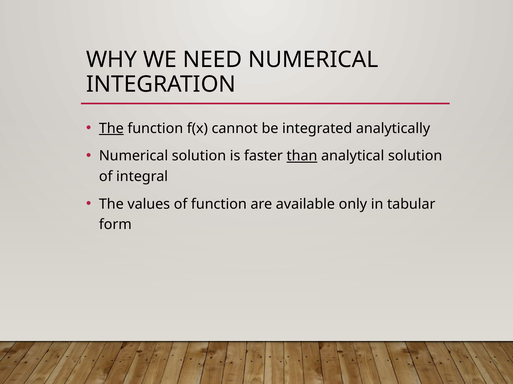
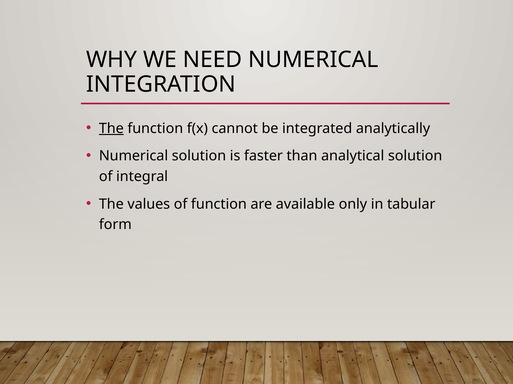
than underline: present -> none (302, 156)
